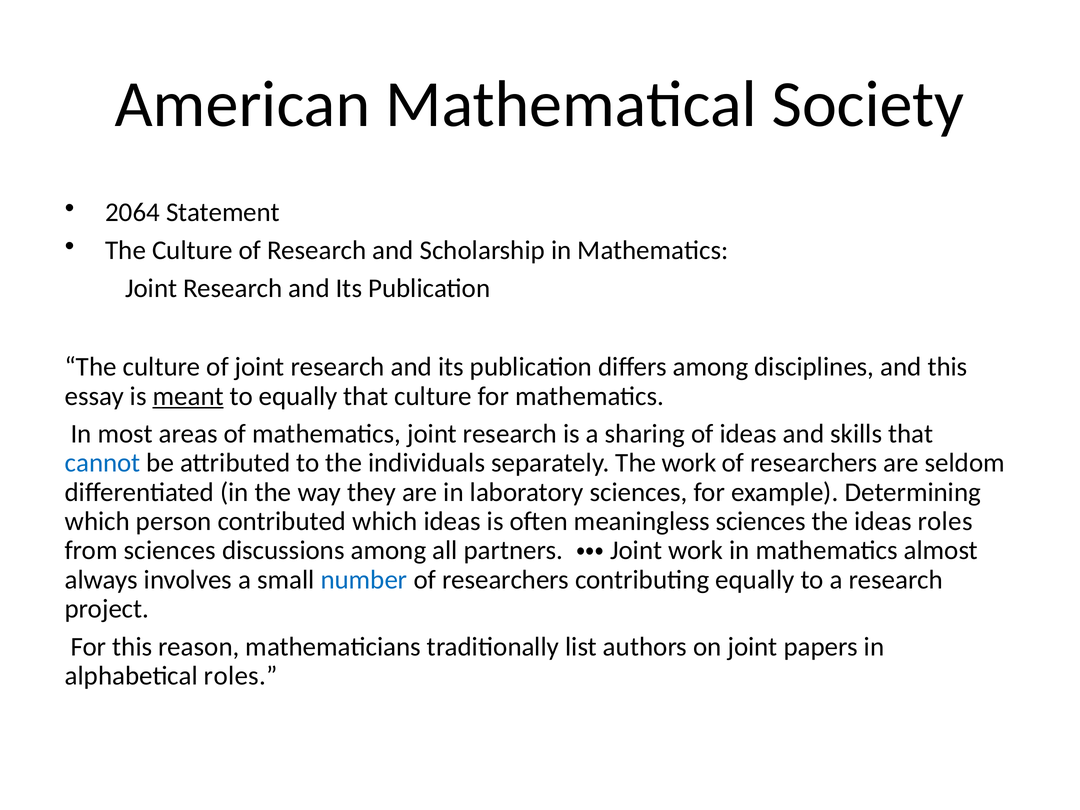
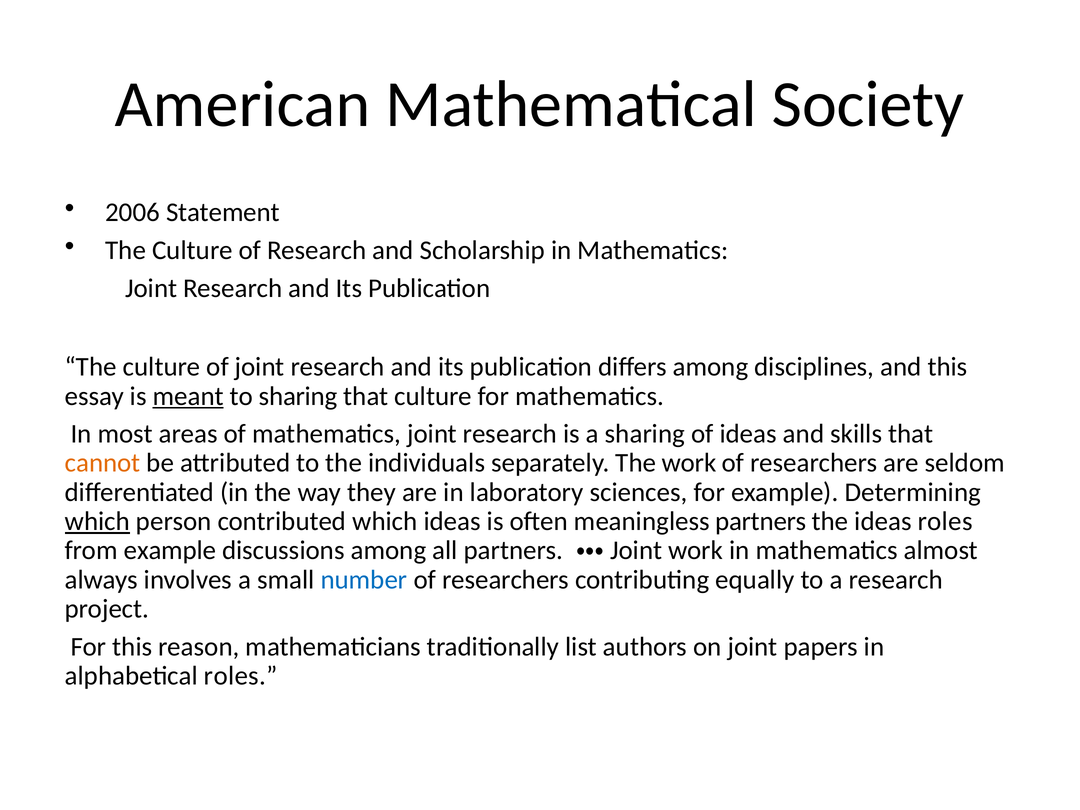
2064: 2064 -> 2006 (133, 212)
to equally: equally -> sharing (298, 396)
cannot colour: blue -> orange (103, 463)
which underline: none -> present (97, 521)
meaningless sciences: sciences -> partners (761, 521)
from sciences: sciences -> example (170, 551)
